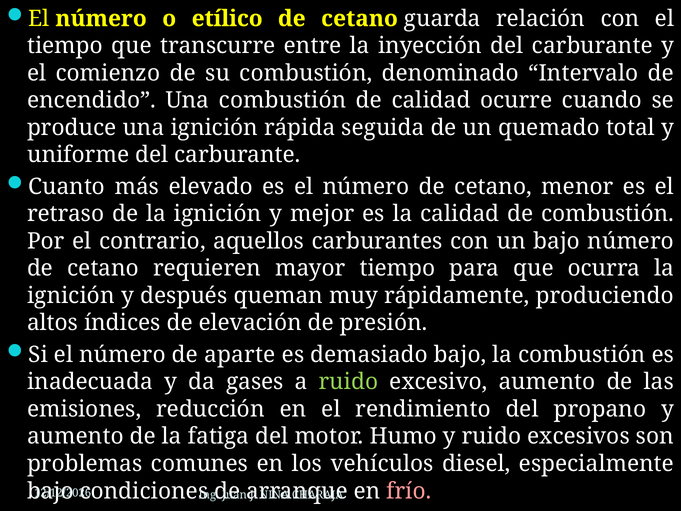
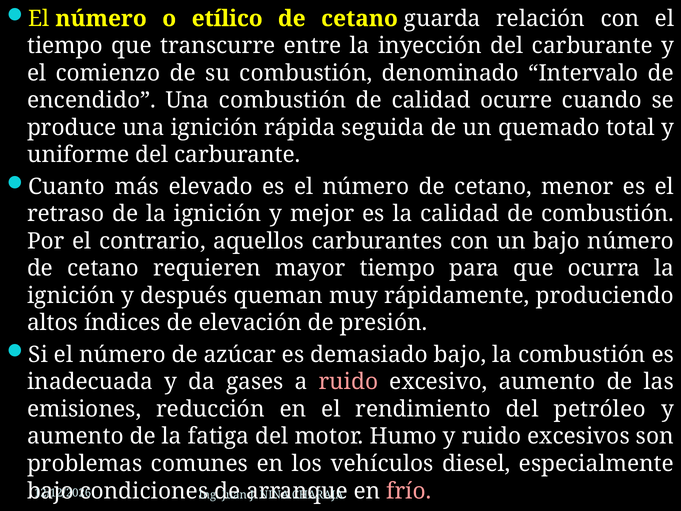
aparte: aparte -> azúcar (240, 355)
ruido colour: light green -> pink (349, 382)
propano: propano -> petróleo (600, 409)
